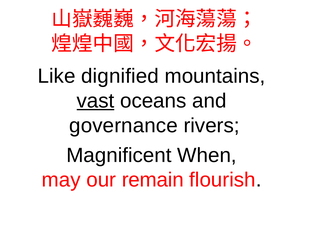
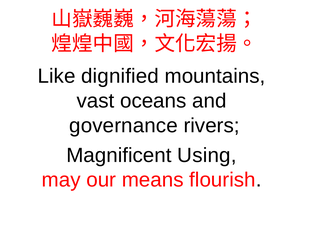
vast underline: present -> none (95, 101)
When: When -> Using (207, 156)
remain: remain -> means (153, 180)
